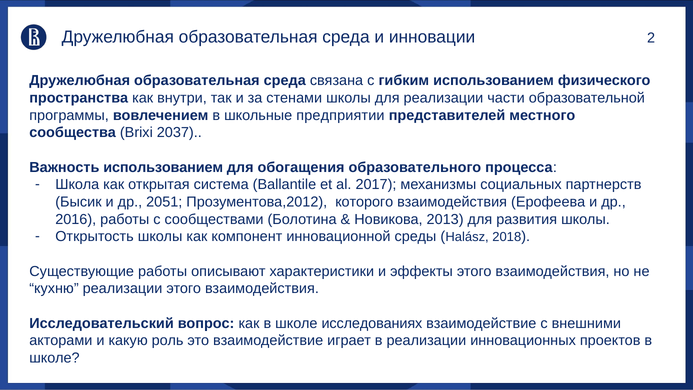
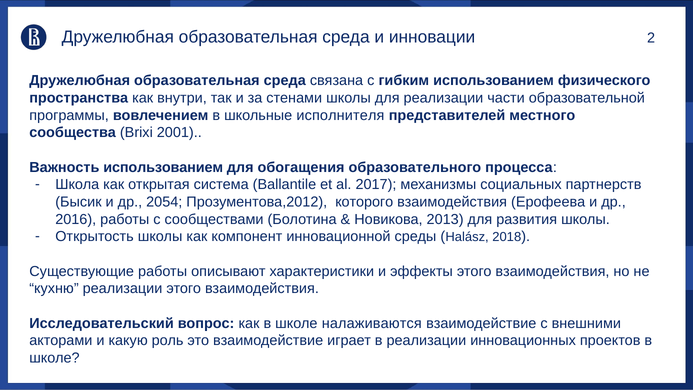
предприятии: предприятии -> исполнителя (340, 115)
2037: 2037 -> 2001 (179, 133)
2051: 2051 -> 2054 (164, 202)
исследованиях: исследованиях -> налаживаются (372, 323)
